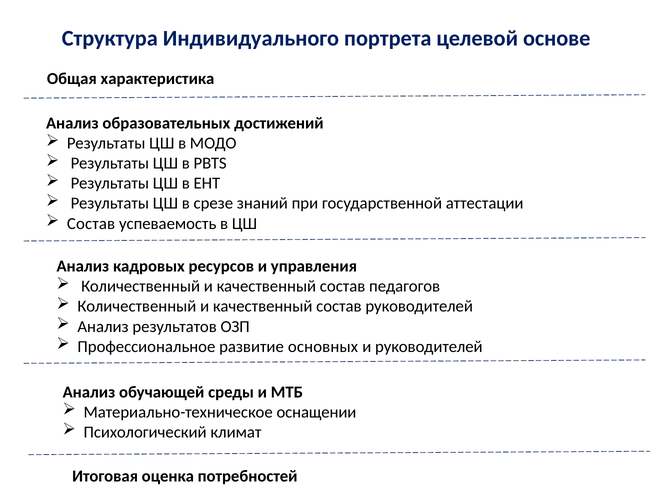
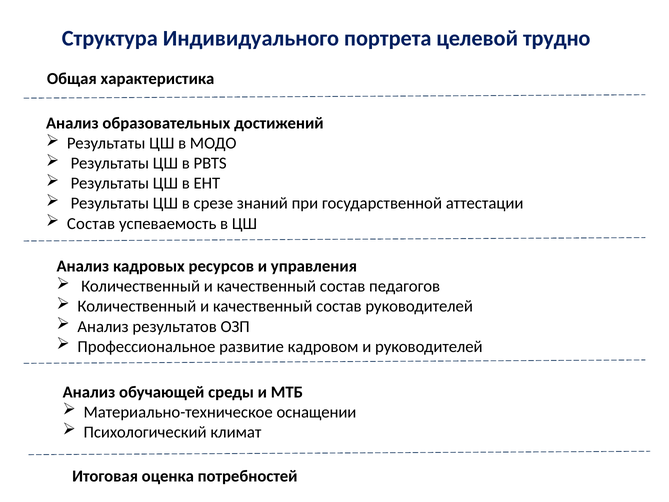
основе: основе -> трудно (557, 38)
основных: основных -> кадровом (323, 346)
